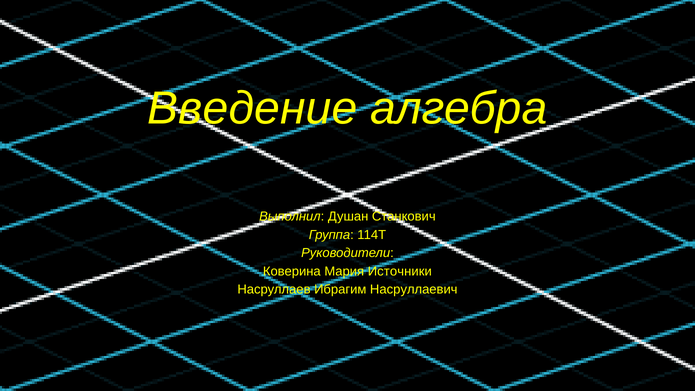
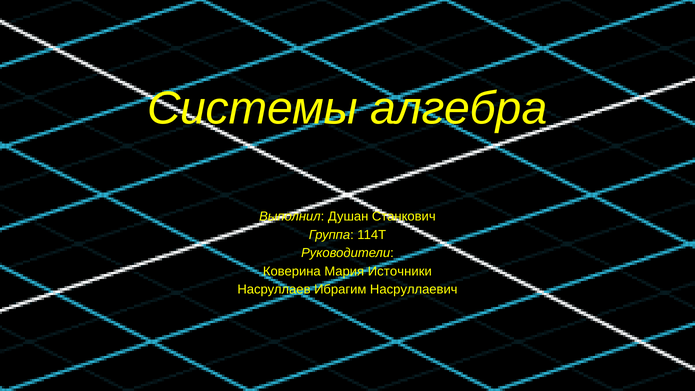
Введение: Введение -> Системы (253, 108)
